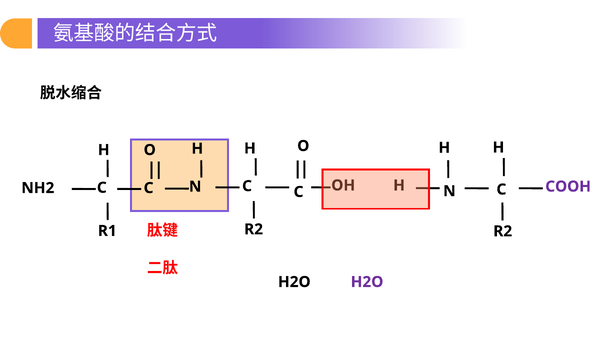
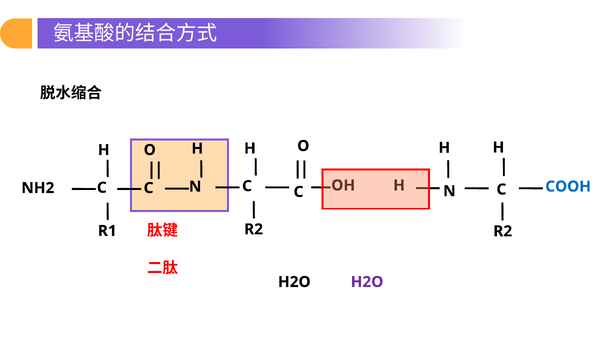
COOH colour: purple -> blue (568, 187)
